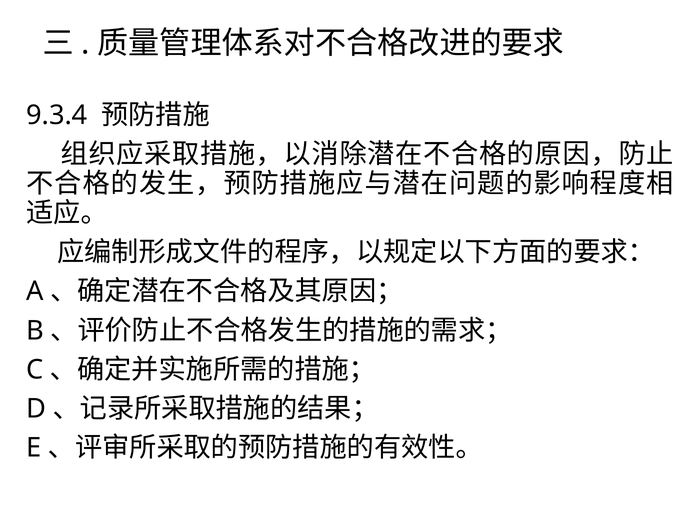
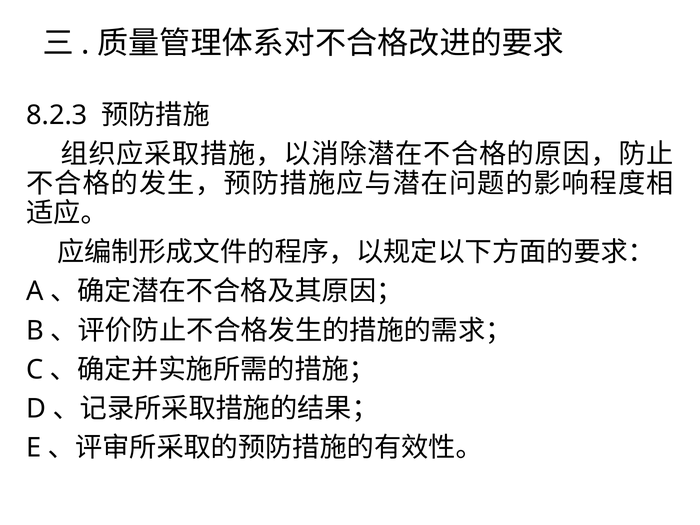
9.3.4: 9.3.4 -> 8.2.3 (57, 115)
